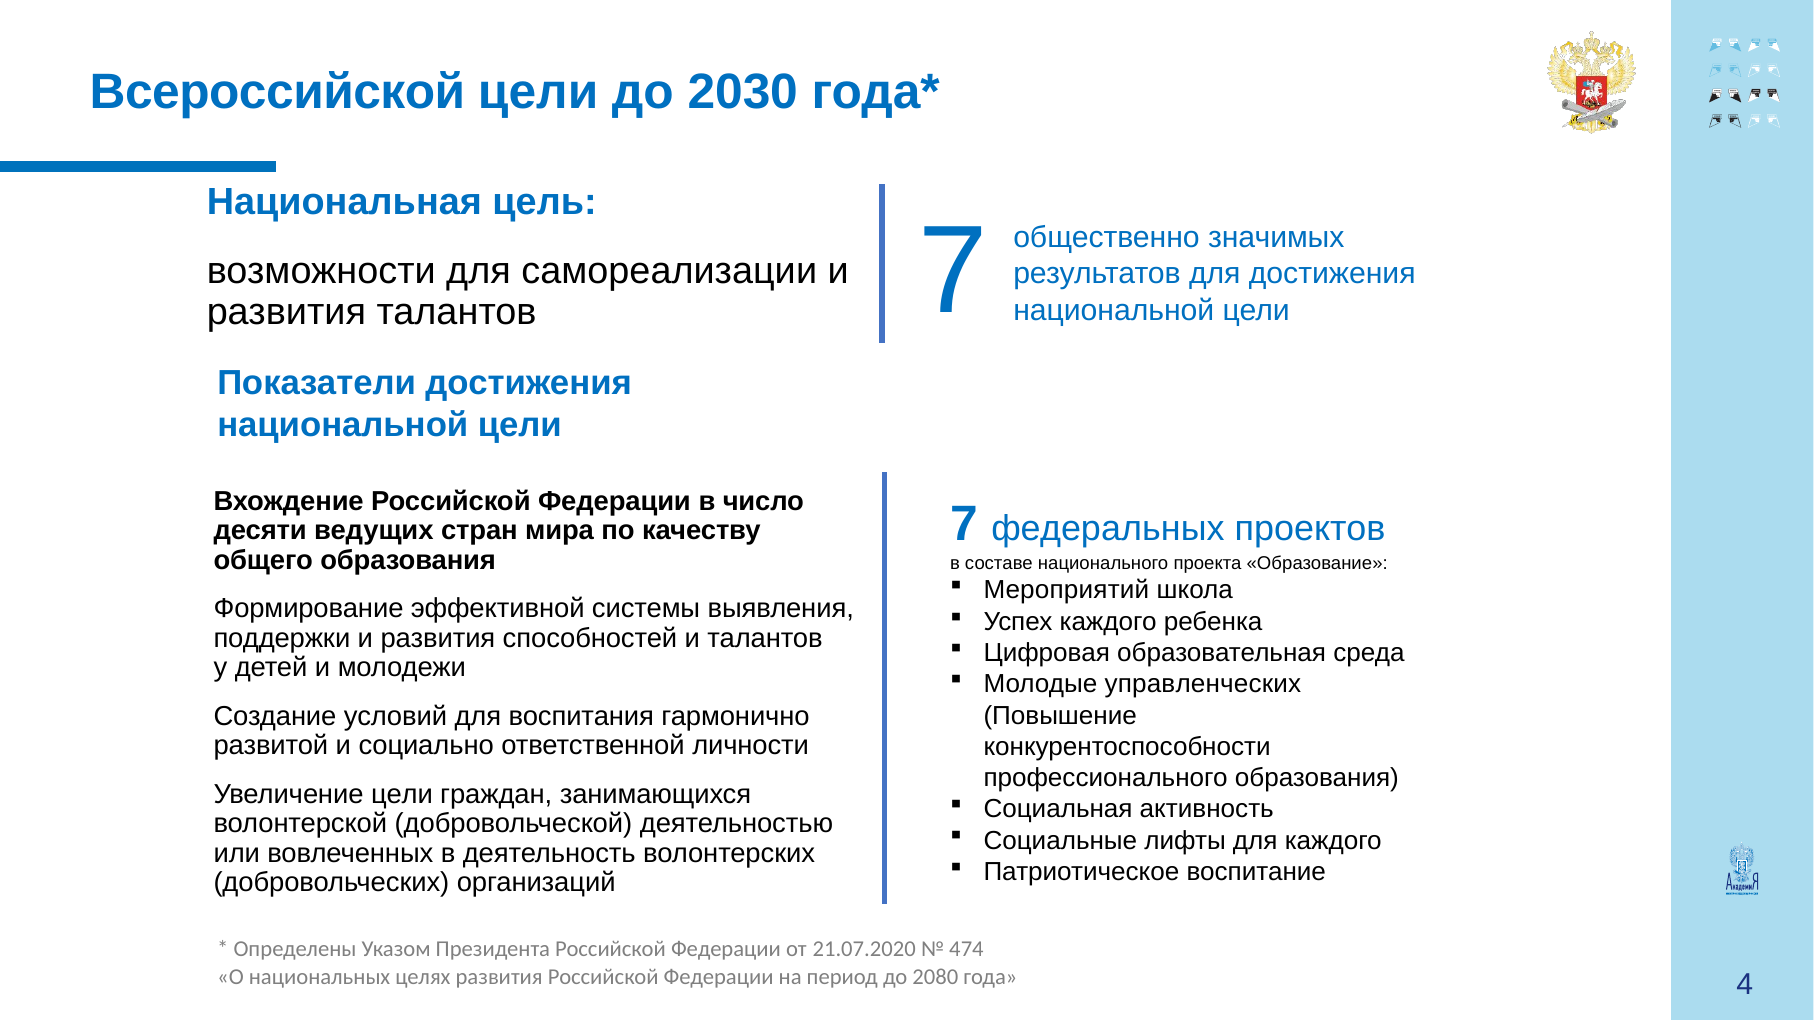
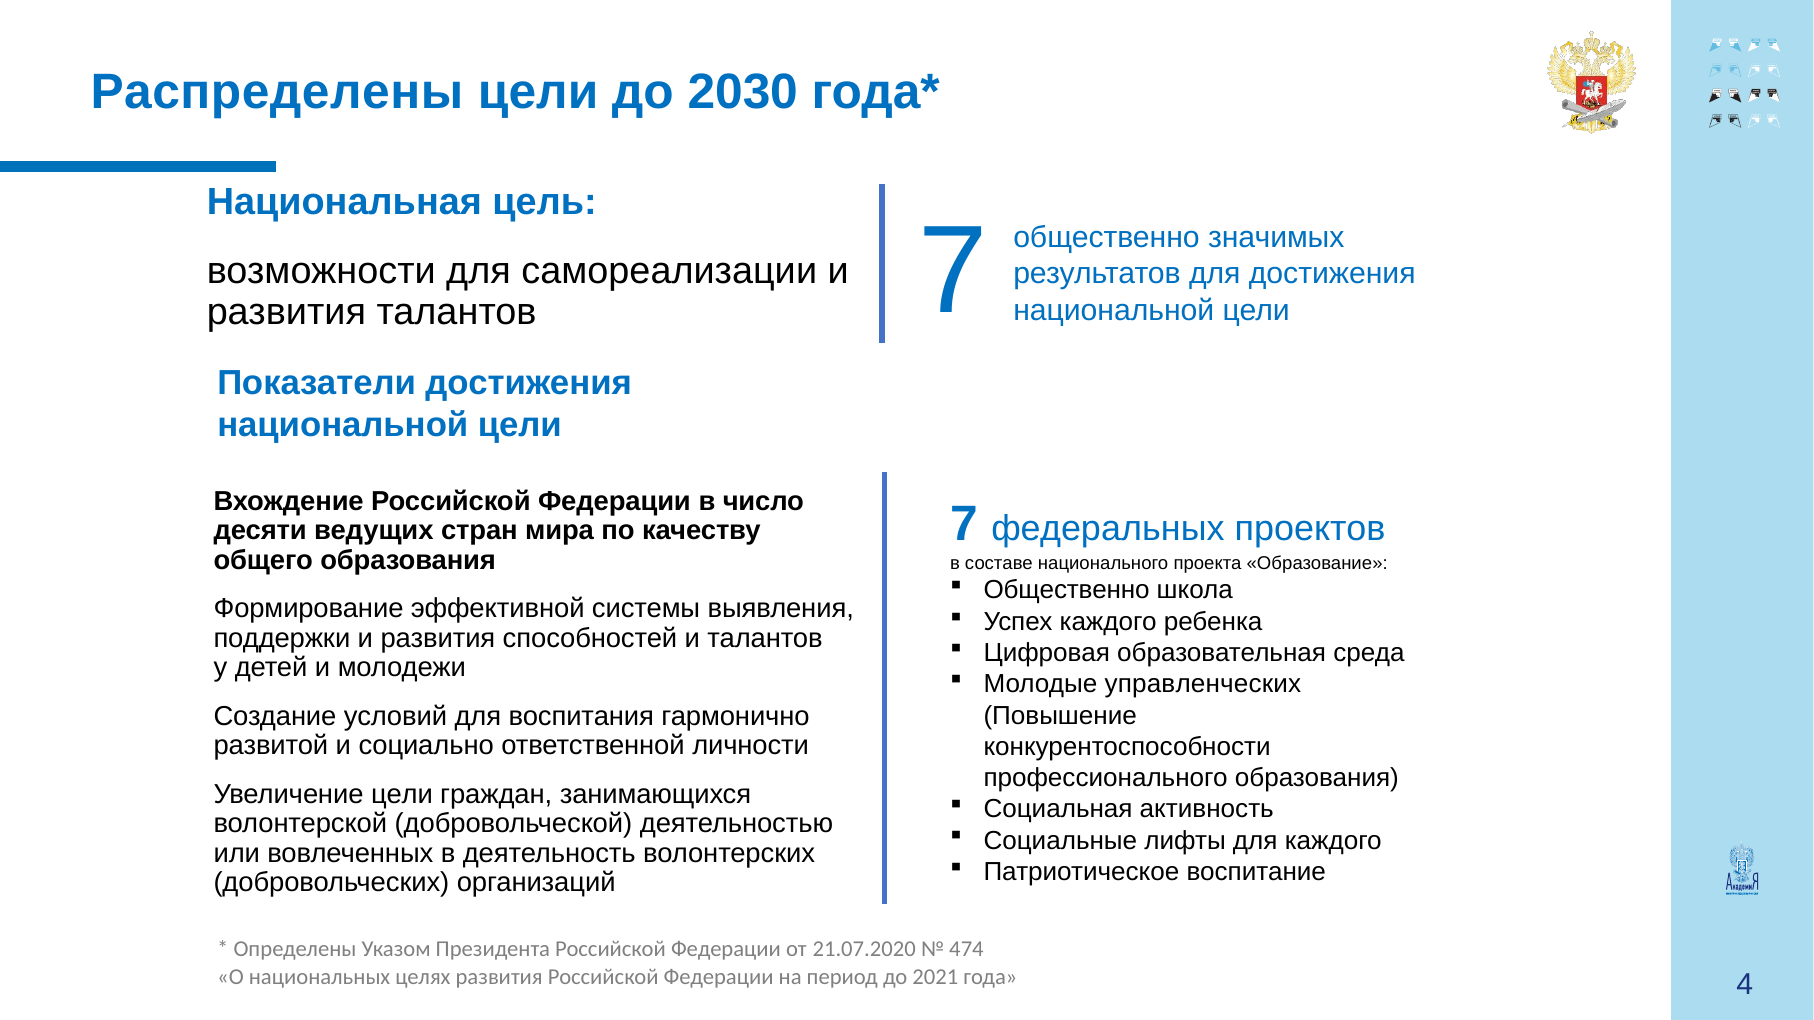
Всероссийской: Всероссийской -> Распределены (277, 92)
Мероприятий: Мероприятий -> Общественно (1067, 591)
2080: 2080 -> 2021 (935, 977)
